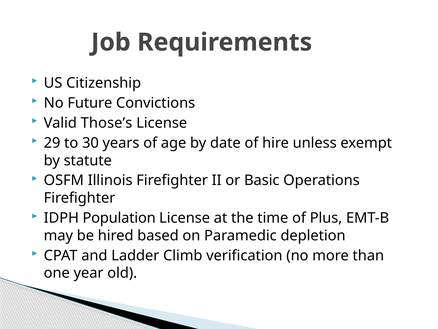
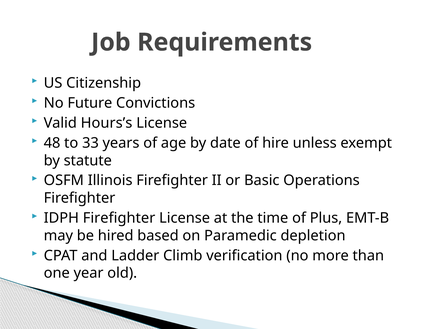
Those’s: Those’s -> Hours’s (107, 123)
29: 29 -> 48 (52, 143)
30: 30 -> 33 (90, 143)
IDPH Population: Population -> Firefighter (119, 218)
